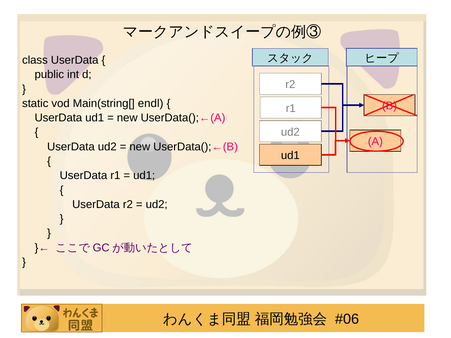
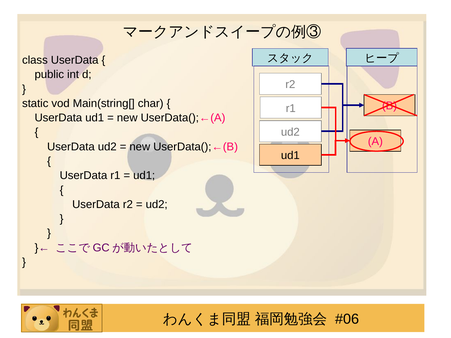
endl: endl -> char (151, 104)
